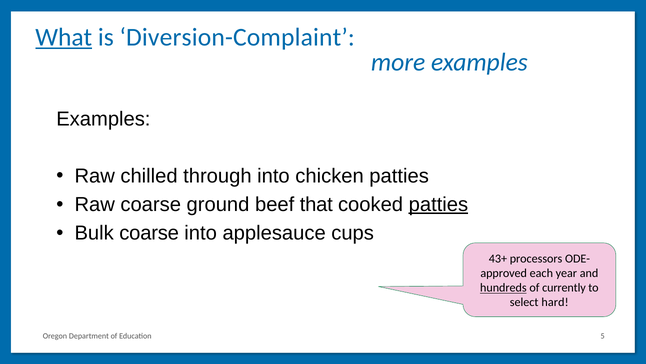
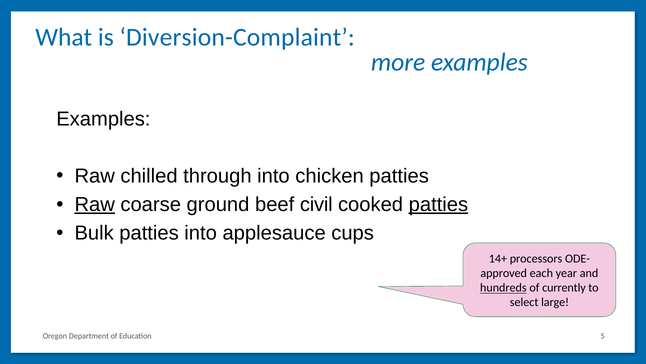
What underline: present -> none (64, 37)
Raw underline: none -> present (95, 204)
that: that -> civil (316, 204)
Bulk coarse: coarse -> patties (149, 233)
43+: 43+ -> 14+ (498, 258)
hard: hard -> large (555, 302)
